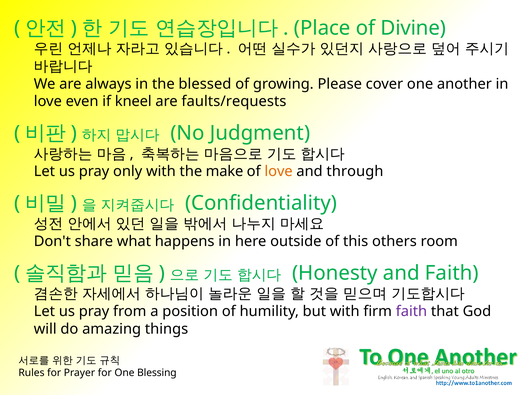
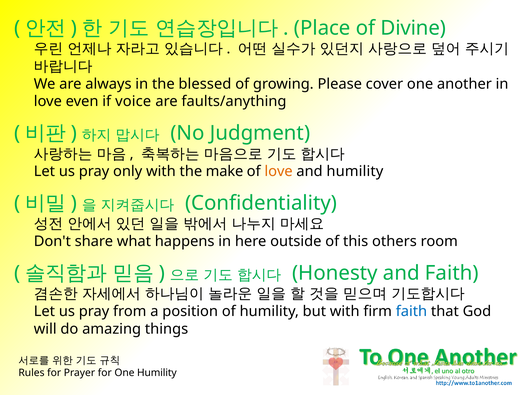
kneel: kneel -> voice (133, 102)
faults/requests: faults/requests -> faults/anything (234, 102)
and through: through -> humility (355, 172)
faith colour: purple -> blue (411, 312)
One Blessing: Blessing -> Humility (157, 373)
